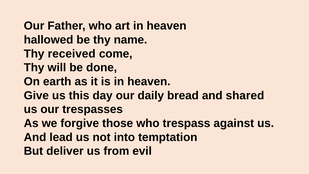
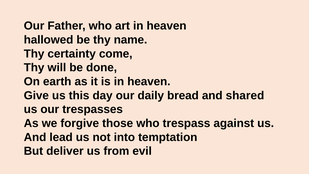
received: received -> certainty (72, 54)
